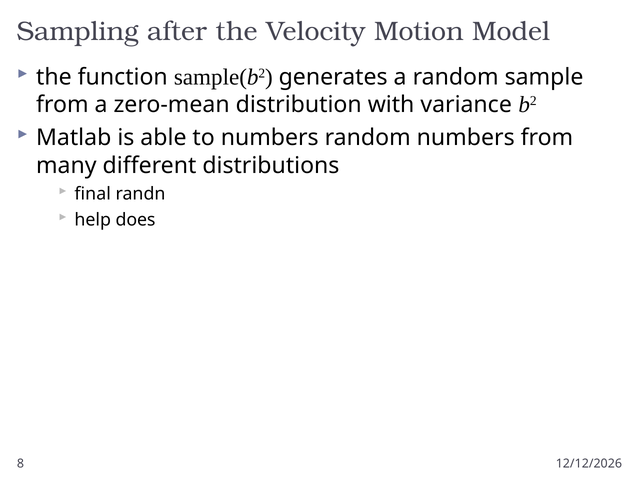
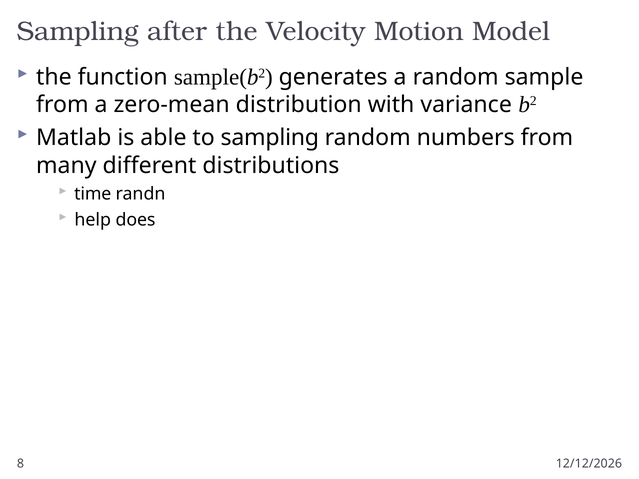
to numbers: numbers -> sampling (270, 138)
final: final -> time (93, 194)
